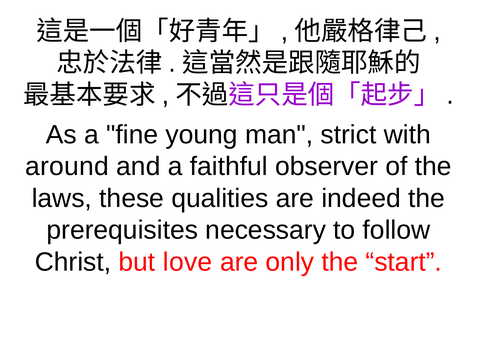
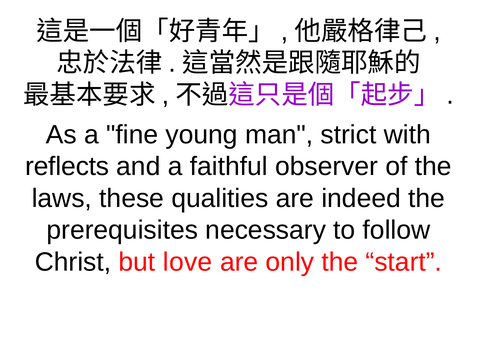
around: around -> reflects (67, 166)
